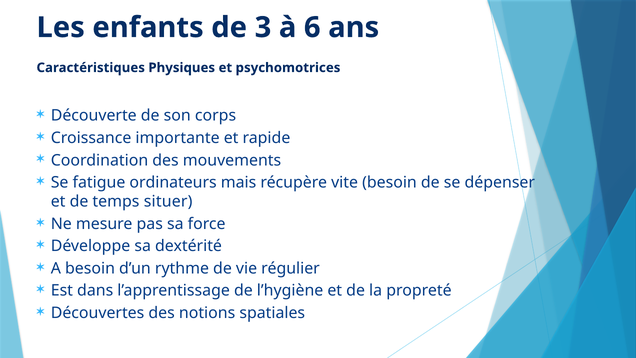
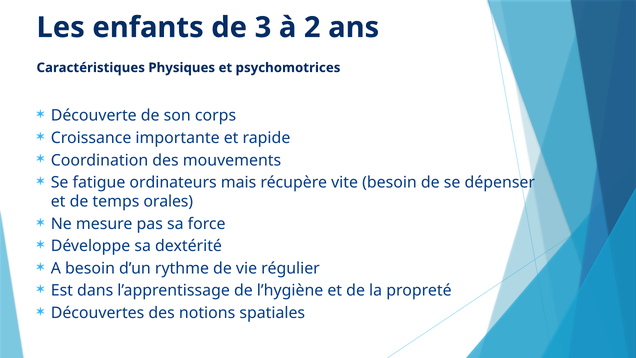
6: 6 -> 2 (312, 27)
situer: situer -> orales (168, 201)
